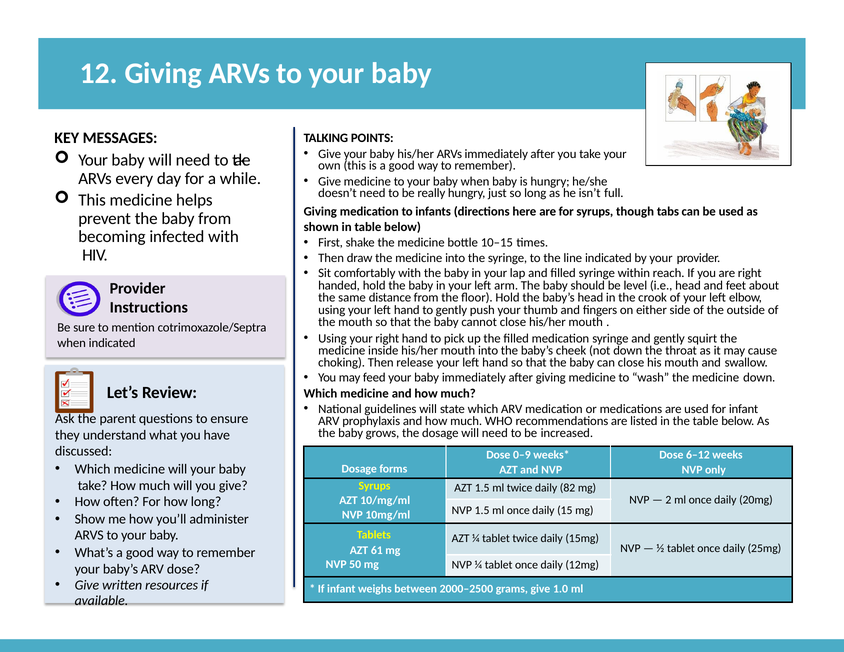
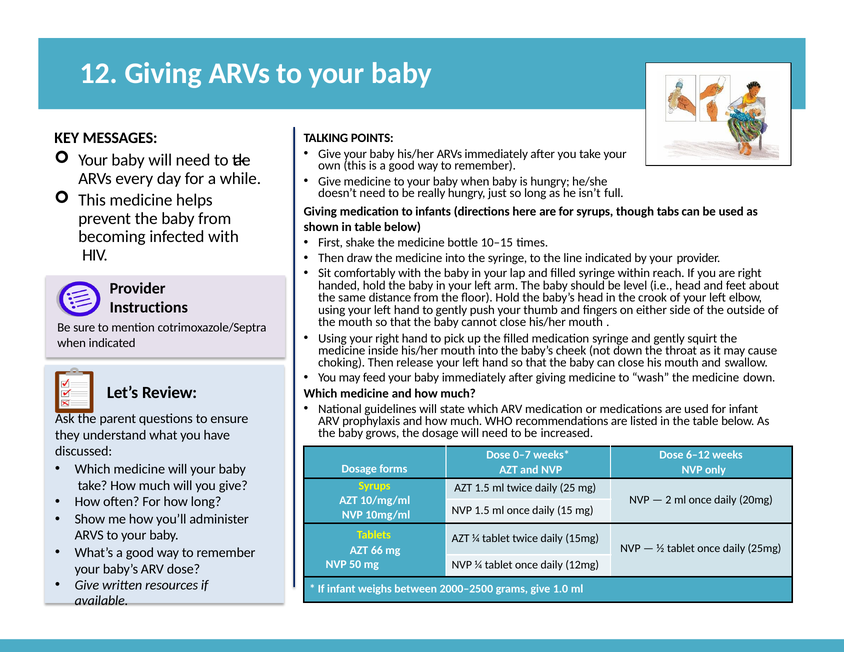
0–9: 0–9 -> 0–7 (522, 455)
82: 82 -> 25 (568, 488)
61: 61 -> 66 (377, 551)
